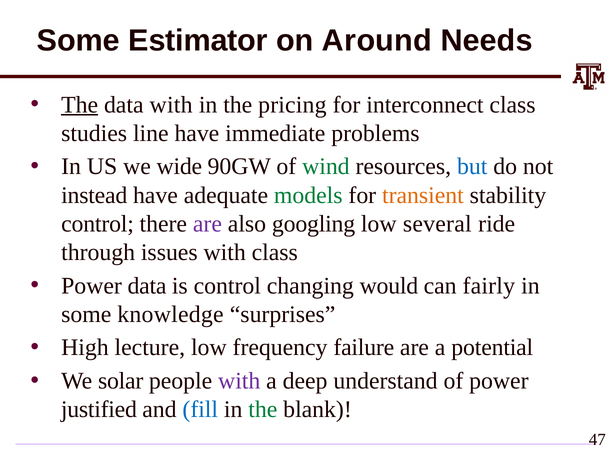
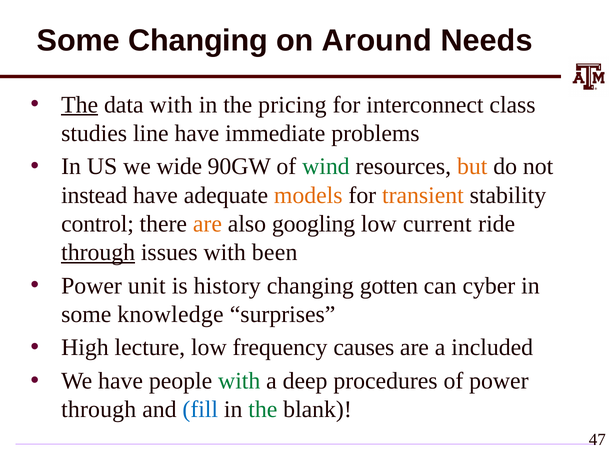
Some Estimator: Estimator -> Changing (198, 41)
but colour: blue -> orange (472, 167)
models colour: green -> orange (308, 195)
are colour: purple -> orange (207, 224)
several: several -> current (437, 224)
through underline: none -> present (98, 252)
with class: class -> been (275, 252)
Power data: data -> unit (147, 286)
is control: control -> history (227, 286)
would: would -> gotten (389, 286)
fairly: fairly -> cyber (489, 286)
failure: failure -> causes (364, 348)
potential: potential -> included (492, 348)
We solar: solar -> have (121, 381)
with colour: purple -> green (239, 381)
understand: understand -> procedures (386, 381)
justified: justified -> through (99, 410)
